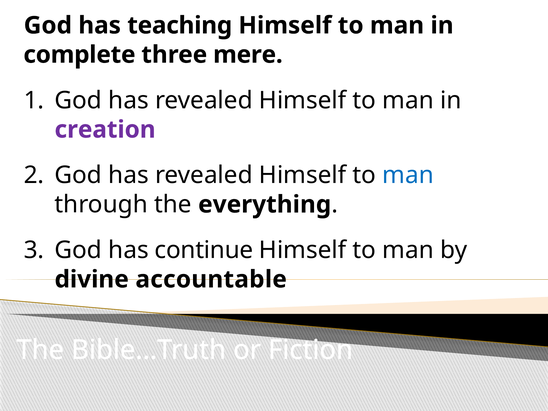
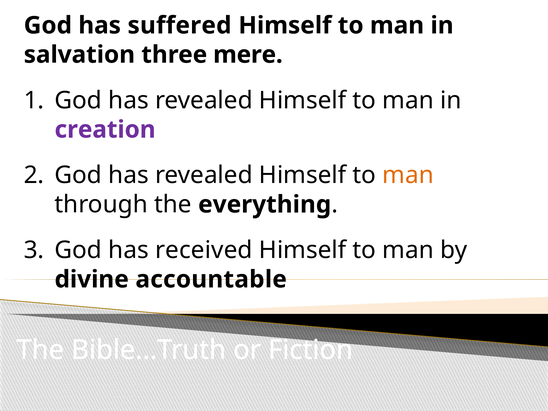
teaching: teaching -> suffered (180, 25)
complete: complete -> salvation (79, 55)
man colour: blue -> orange (408, 175)
continue: continue -> received (204, 250)
